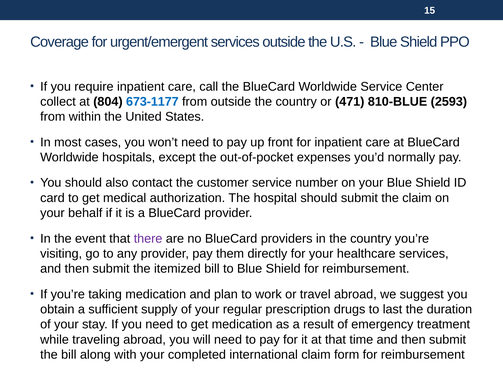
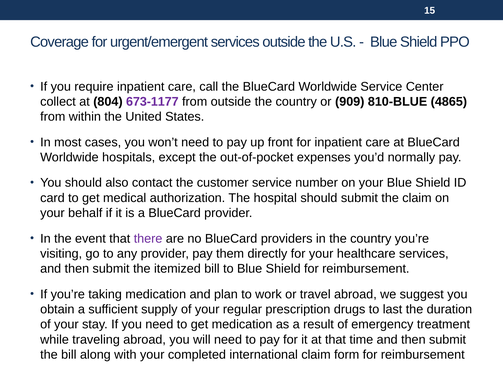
673-1177 colour: blue -> purple (152, 101)
471: 471 -> 909 (350, 101)
2593: 2593 -> 4865 (449, 101)
